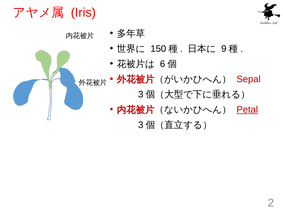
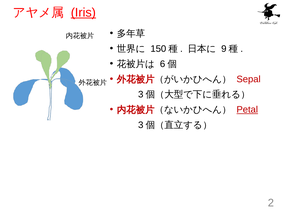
Iris underline: none -> present (83, 13)
